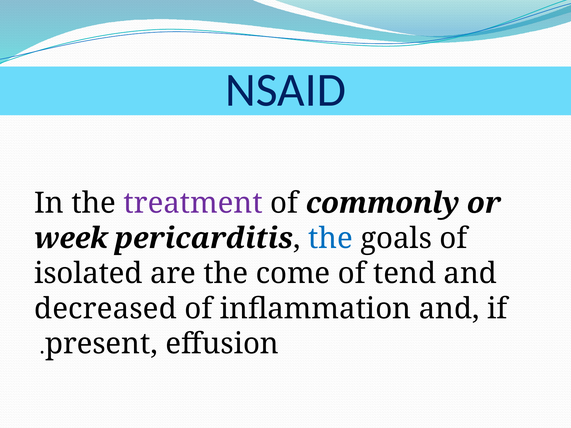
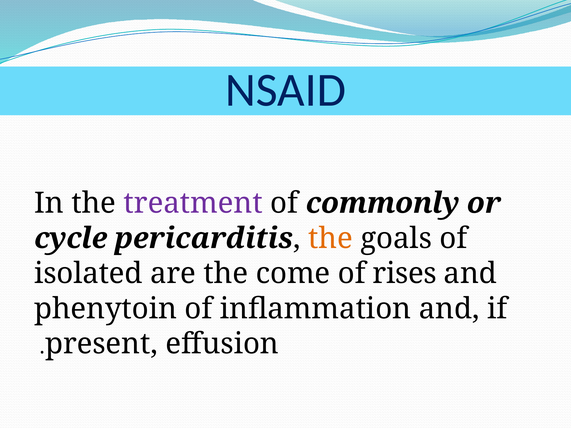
week: week -> cycle (71, 238)
the colour: blue -> orange (331, 238)
tend: tend -> rises (405, 274)
decreased: decreased -> phenytoin (106, 309)
